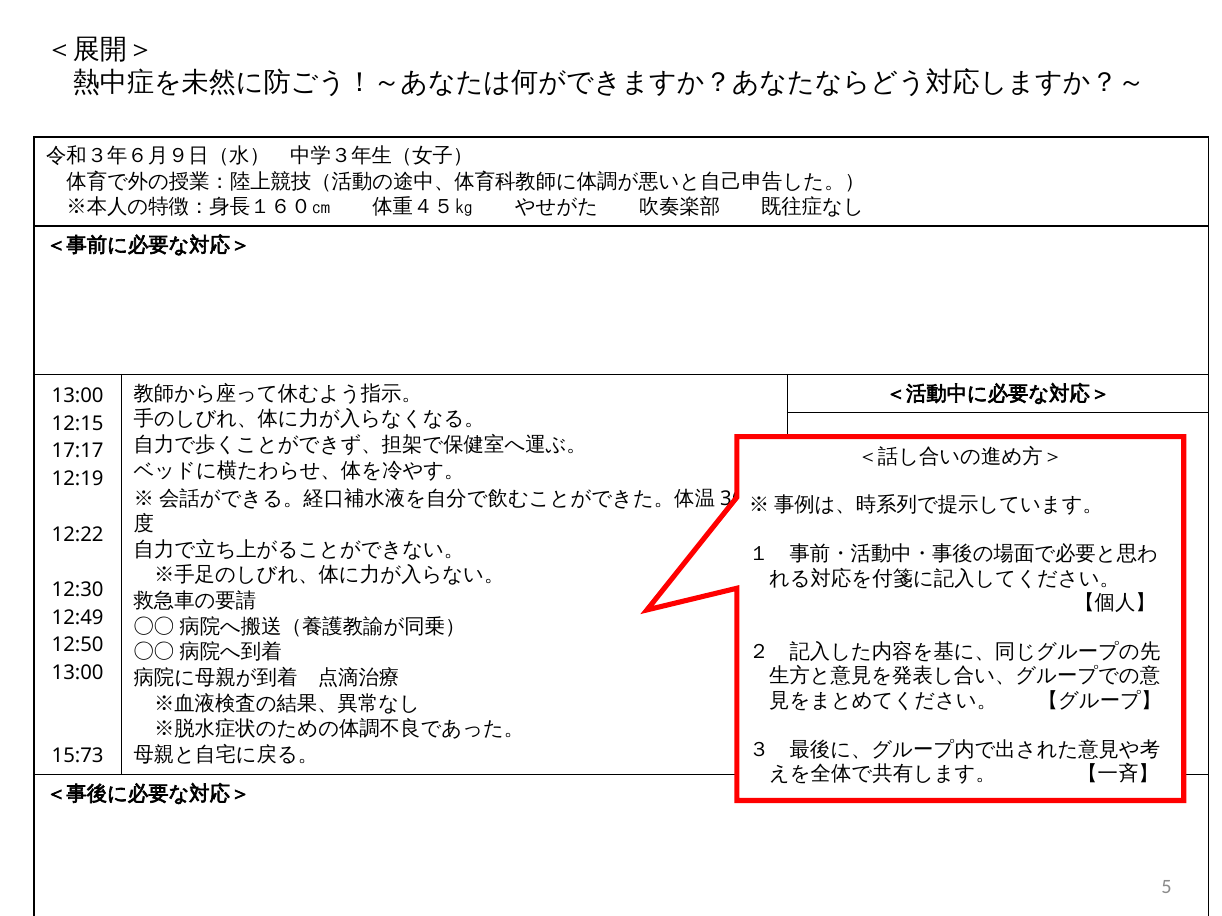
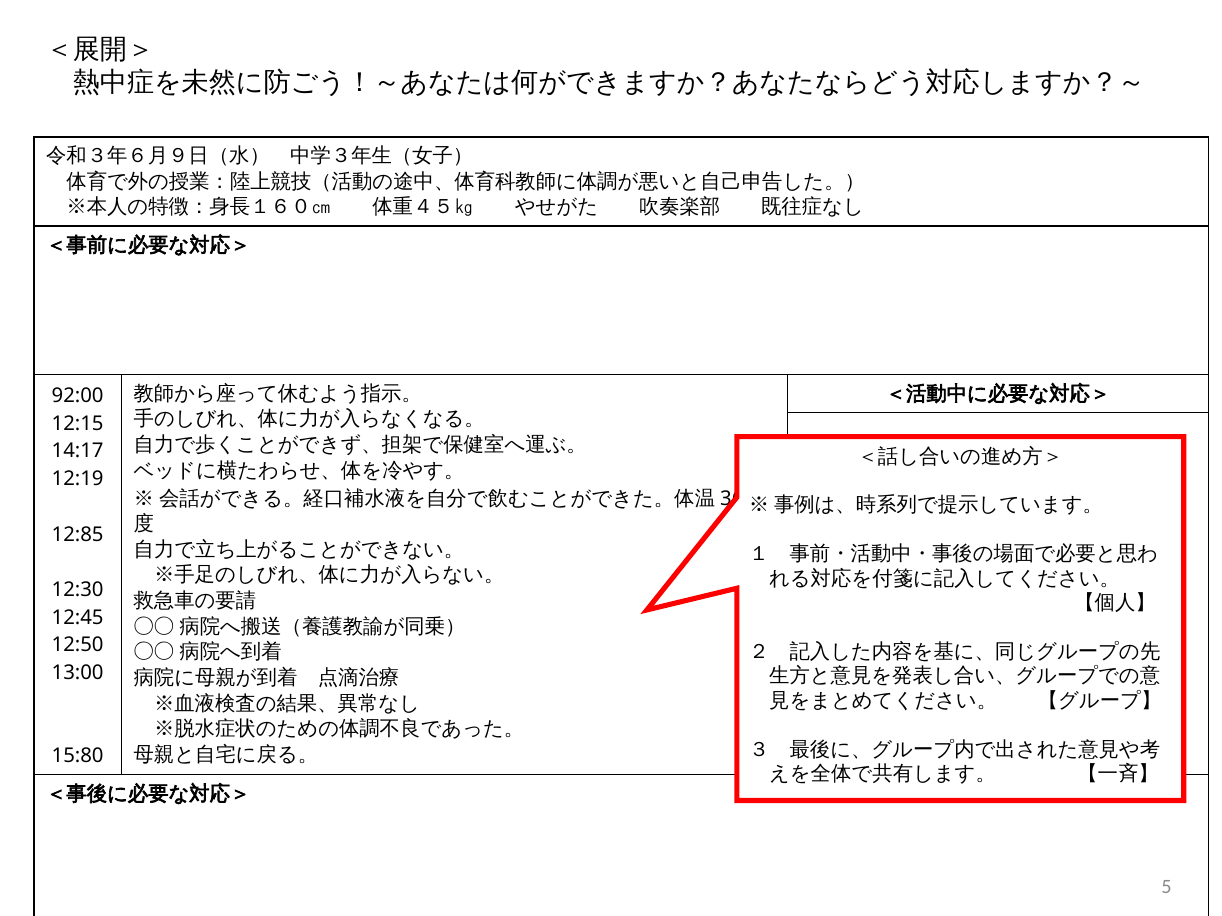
13:00: 13:00 -> 92:00 (78, 396)
17:17: 17:17 -> 14:17 (78, 451)
12:22: 12:22 -> 12:85 (78, 535)
12:49: 12:49 -> 12:45 (78, 618)
15:73: 15:73 -> 15:80 (78, 756)
